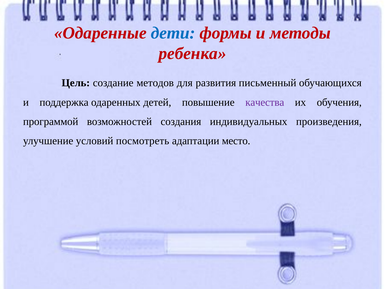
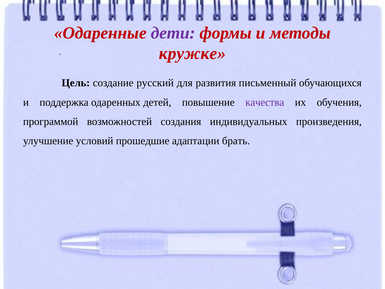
дети colour: blue -> purple (173, 33)
ребенка: ребенка -> кружке (192, 54)
методов: методов -> русский (155, 83)
посмотреть: посмотреть -> прошедшие (143, 141)
место: место -> брать (236, 141)
